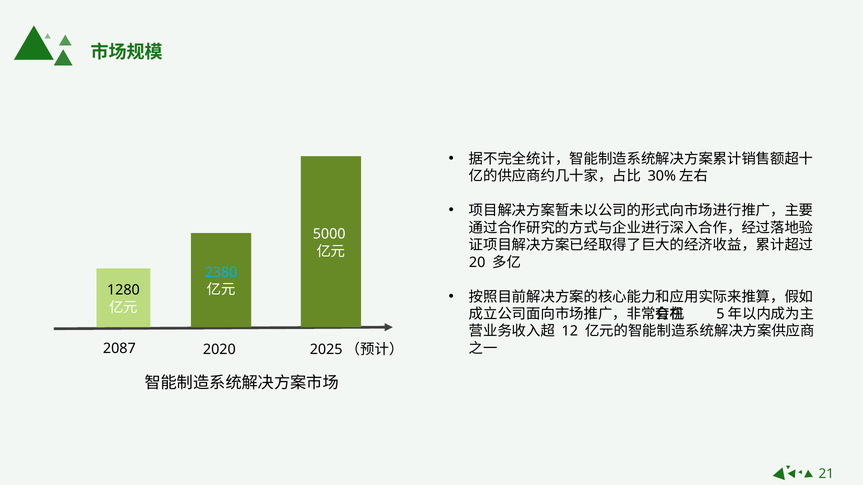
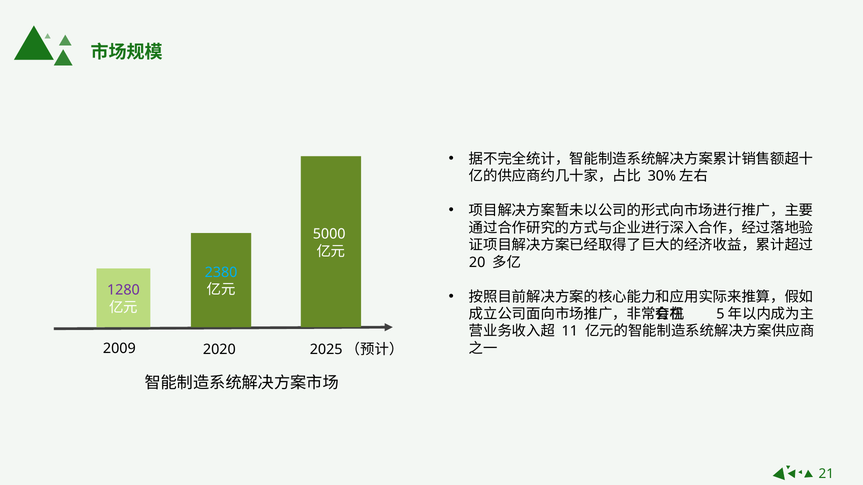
1280 colour: black -> purple (123, 290)
12: 12 -> 11 (570, 332)
2087: 2087 -> 2009 (119, 349)
